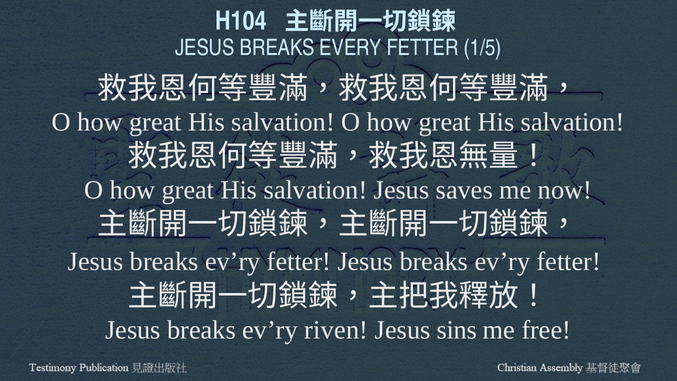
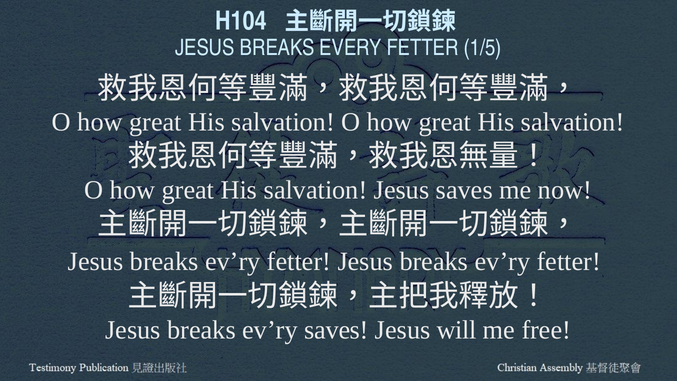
ev’ry riven: riven -> saves (336, 330)
sins: sins -> will (457, 330)
